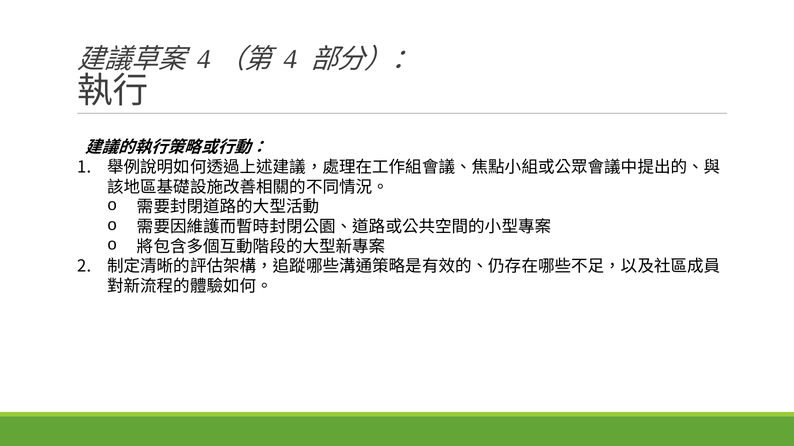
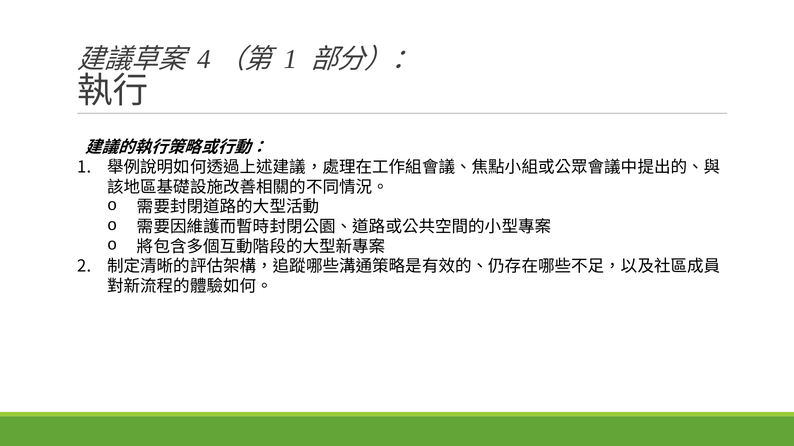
4: 4 -> 1 (291, 59)
